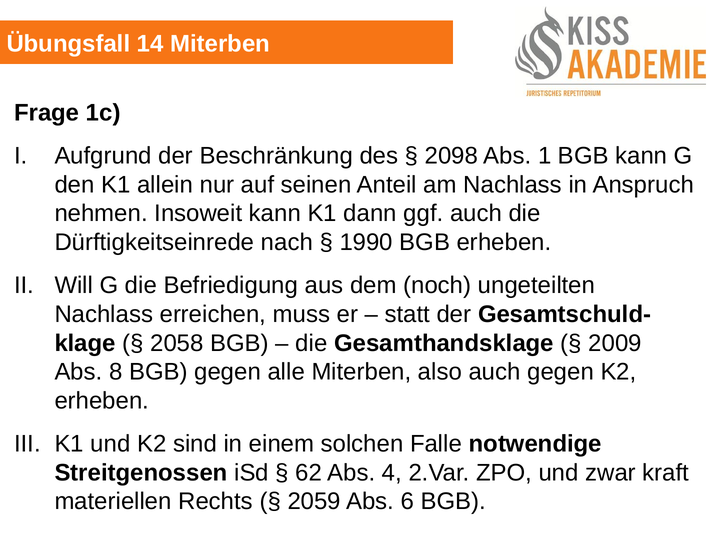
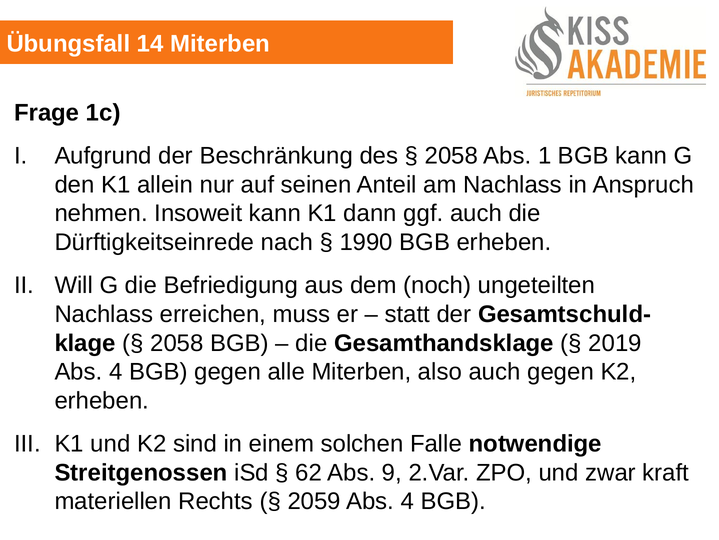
2098: 2098 -> 2058 (451, 156)
2009: 2009 -> 2019 (615, 343)
8: 8 -> 4 (116, 371)
4: 4 -> 9 (392, 472)
2059 Abs 6: 6 -> 4 (407, 501)
